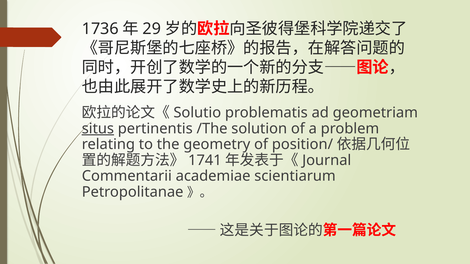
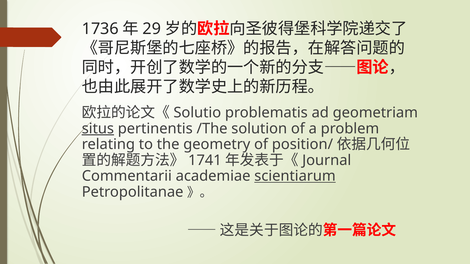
scientiarum underline: none -> present (295, 176)
